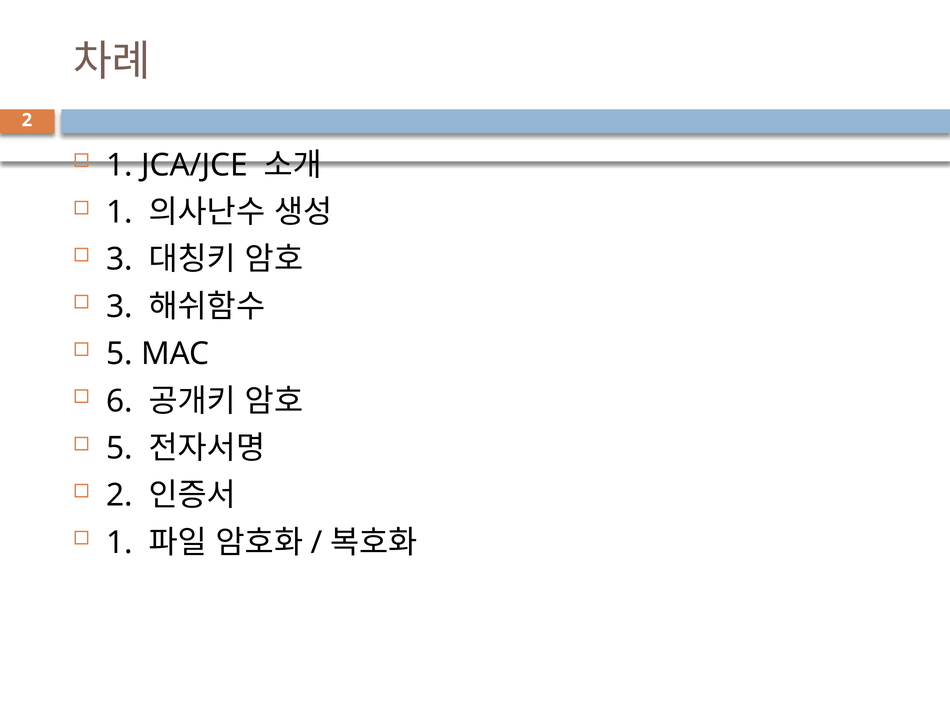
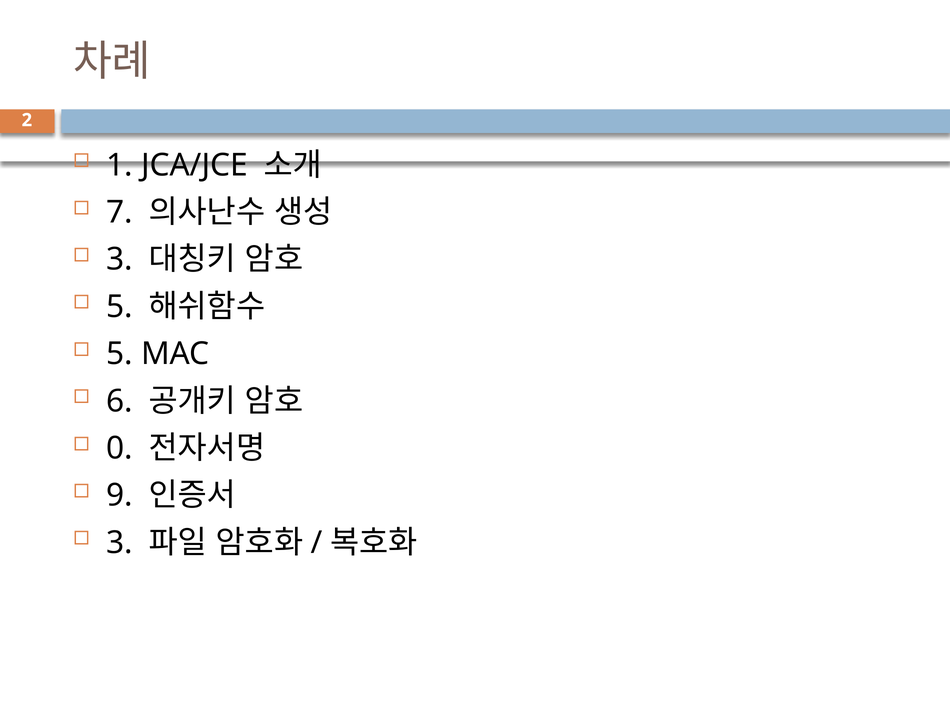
1: 1 -> 7 (120, 212)
3: 3 -> 5 (120, 307)
5: 5 -> 0 (120, 449)
2: 2 -> 9 (120, 496)
1: 1 -> 3 (120, 543)
